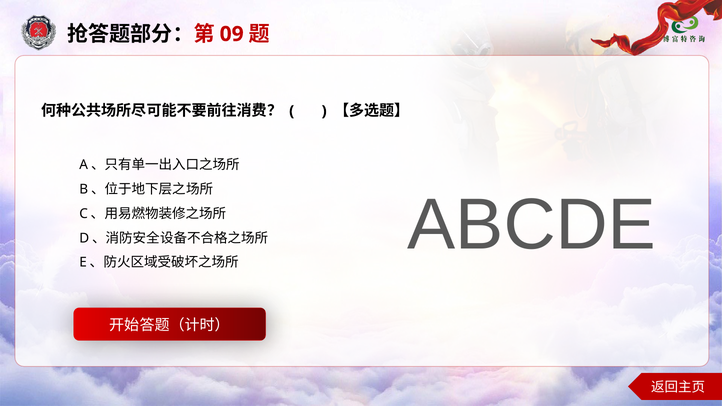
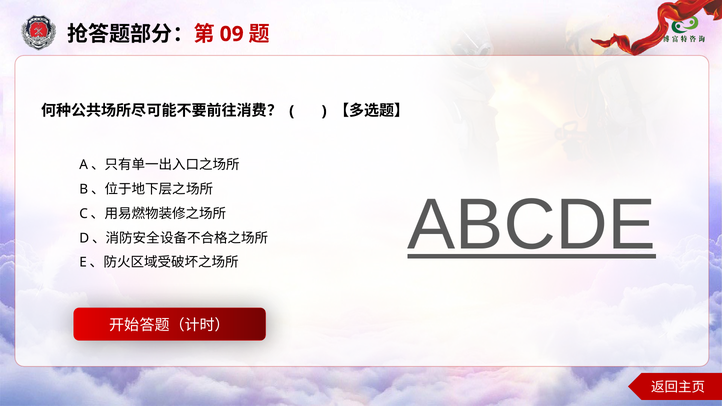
ABCDE underline: none -> present (532, 225)
